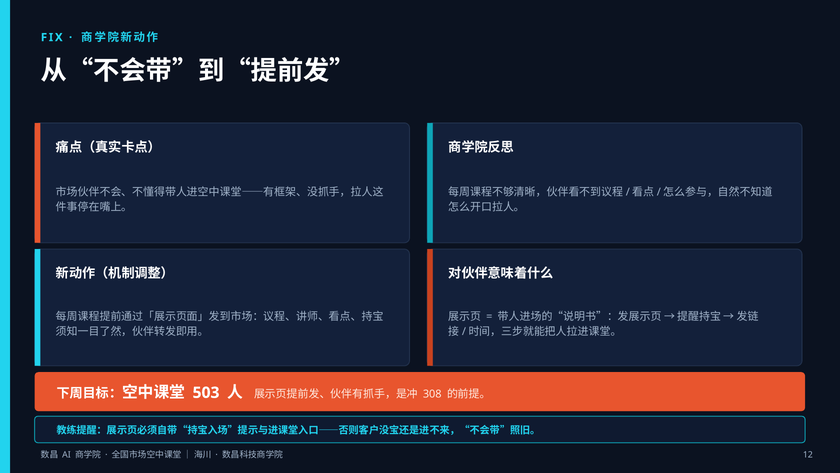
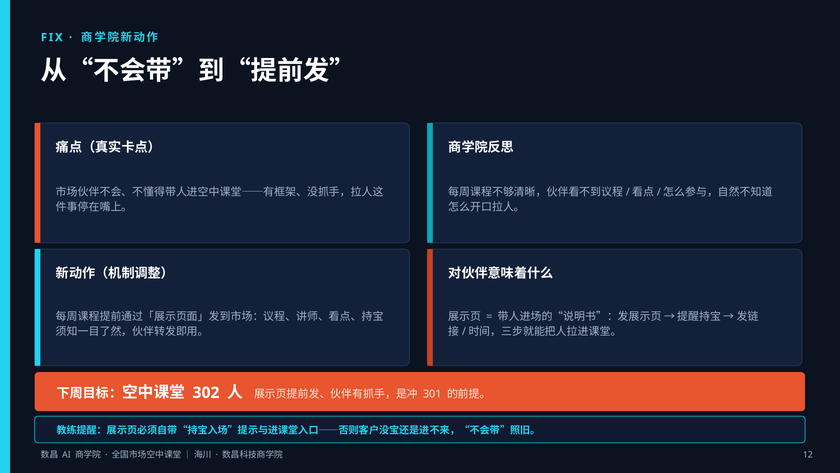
503: 503 -> 302 (206, 392)
308: 308 -> 301 (432, 394)
